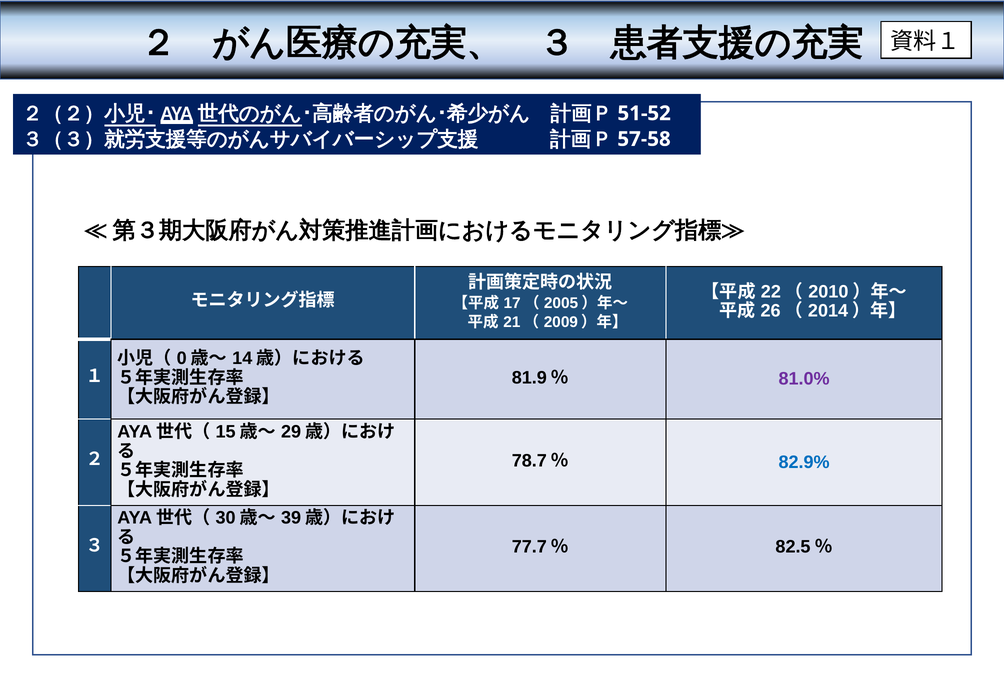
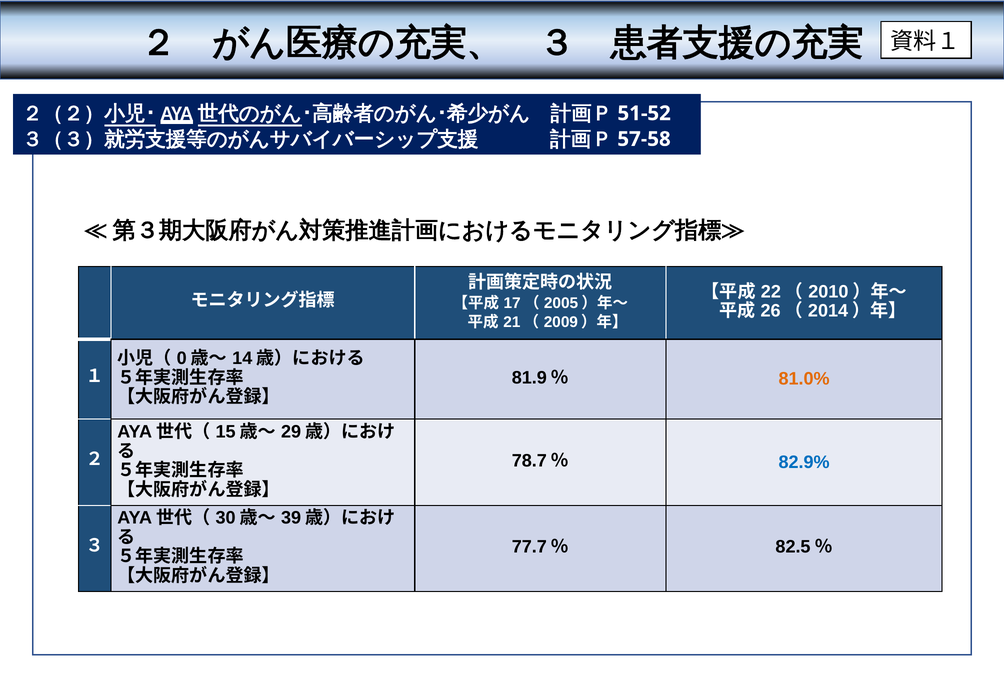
81.0% colour: purple -> orange (804, 379)
